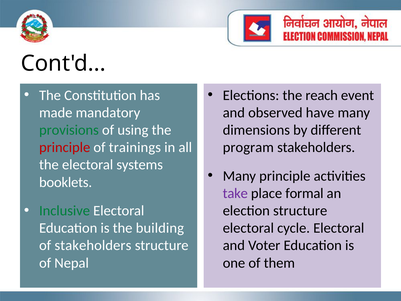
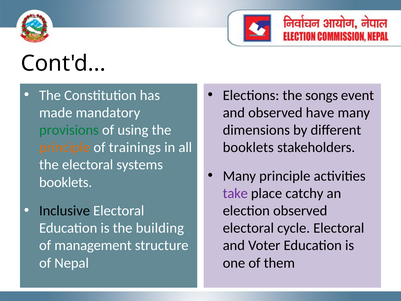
reach: reach -> songs (322, 95)
principle colour: red -> orange (65, 147)
program: program -> booklets (248, 147)
formal: formal -> catchy (304, 193)
Inclusive colour: green -> black (65, 211)
election structure: structure -> observed (300, 211)
of stakeholders: stakeholders -> management (93, 245)
